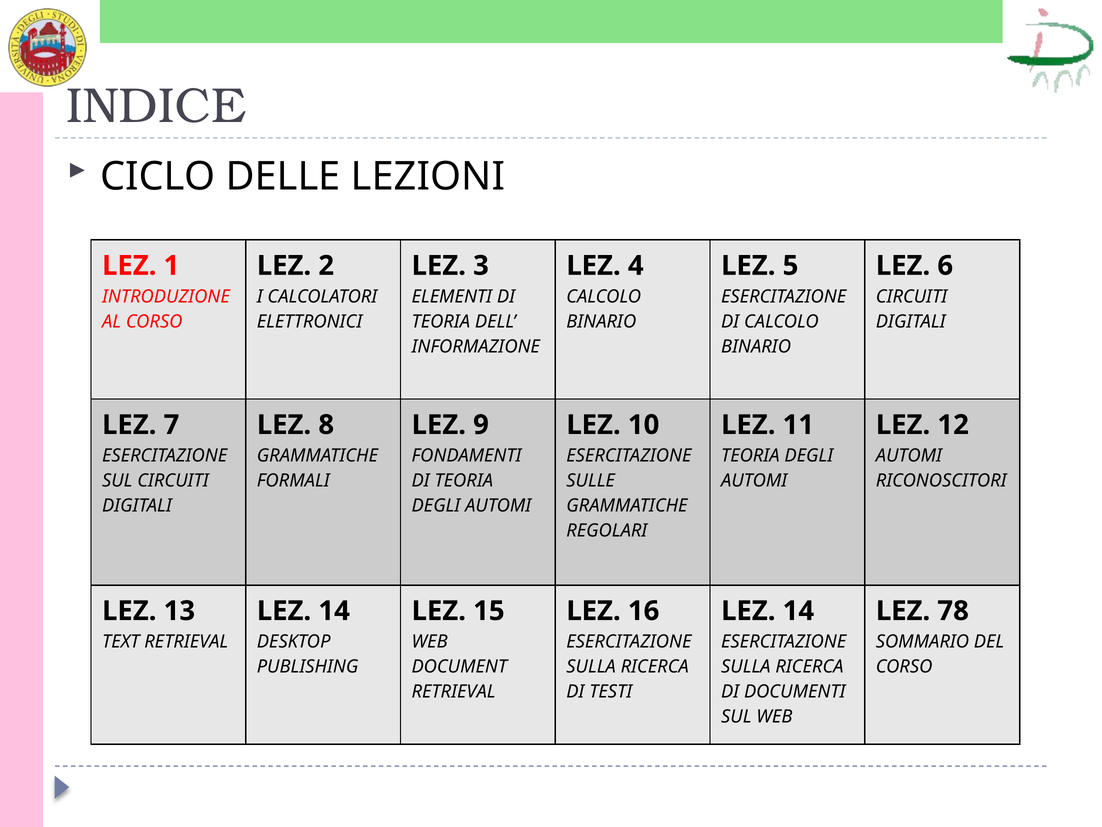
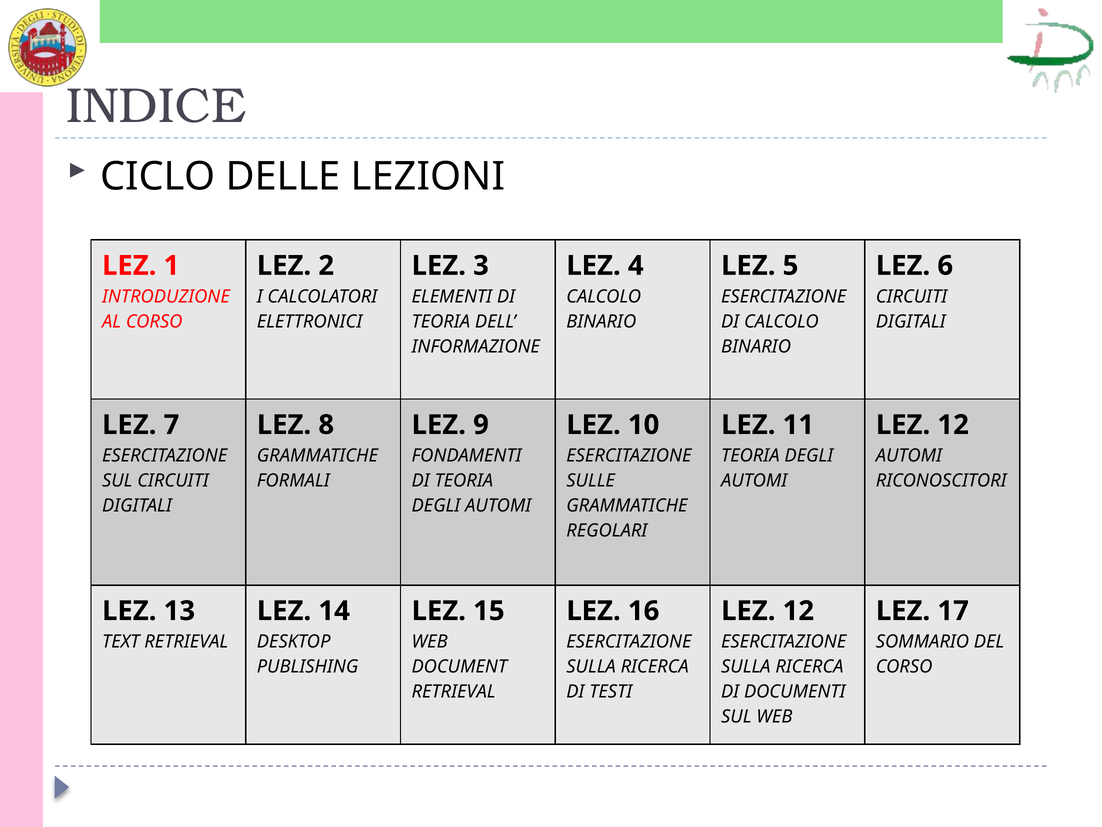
14: 14 -> 12 (798, 611)
78: 78 -> 17 (953, 611)
